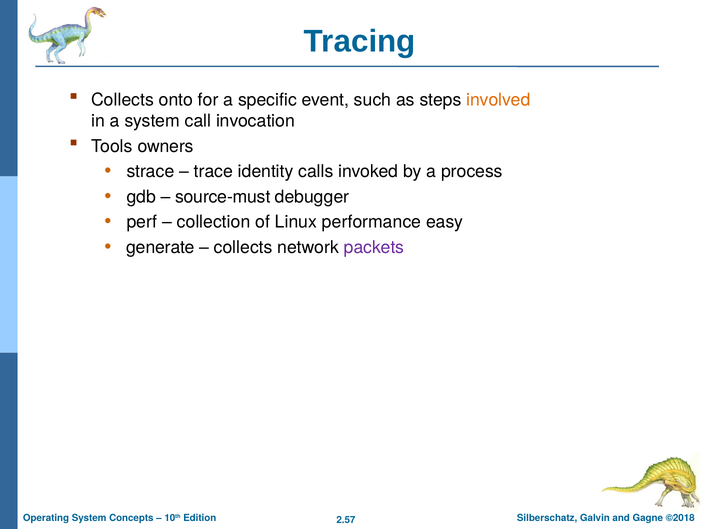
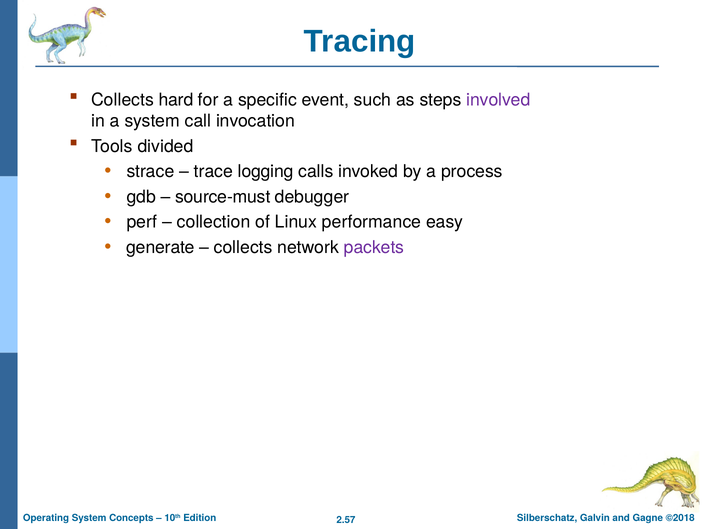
onto: onto -> hard (176, 100)
involved colour: orange -> purple (498, 100)
owners: owners -> divided (166, 146)
identity: identity -> logging (266, 172)
